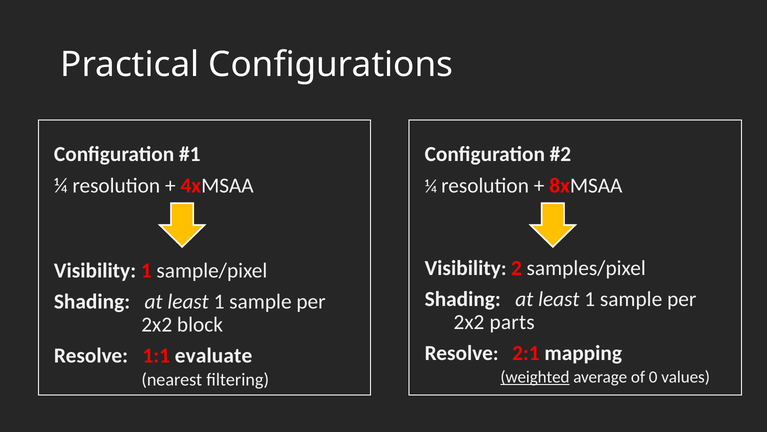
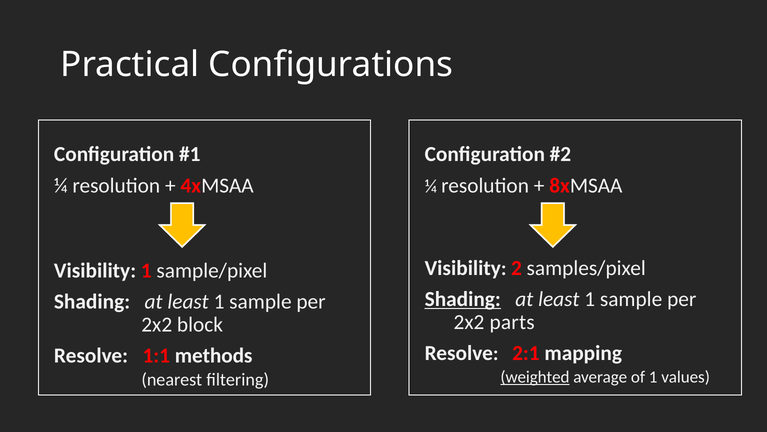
Shading underline: none -> present (463, 299)
evaluate: evaluate -> methods (214, 355)
of 0: 0 -> 1 (653, 376)
